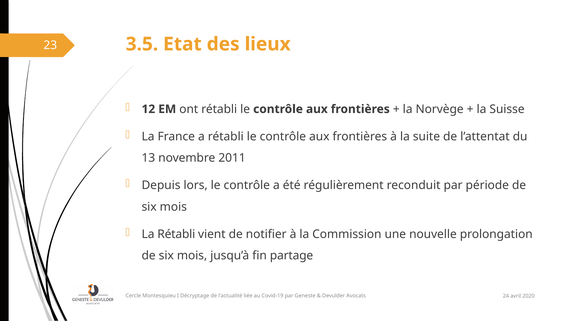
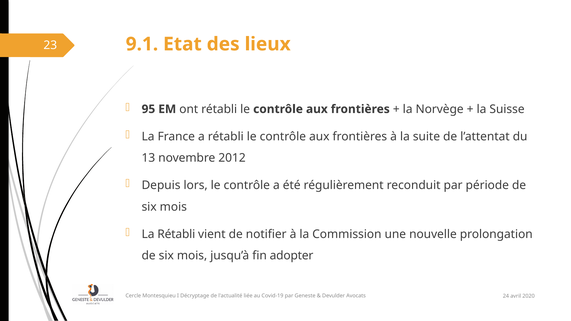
3.5: 3.5 -> 9.1 (142, 44)
12: 12 -> 95 (148, 109)
2011: 2011 -> 2012 (232, 158)
partage: partage -> adopter (292, 256)
